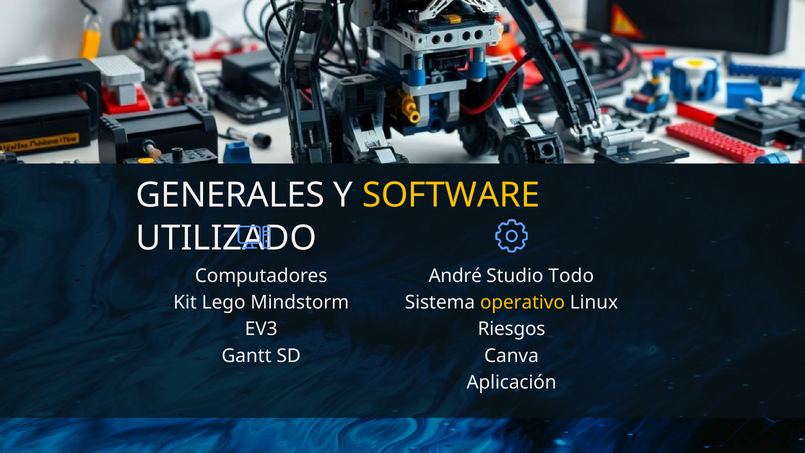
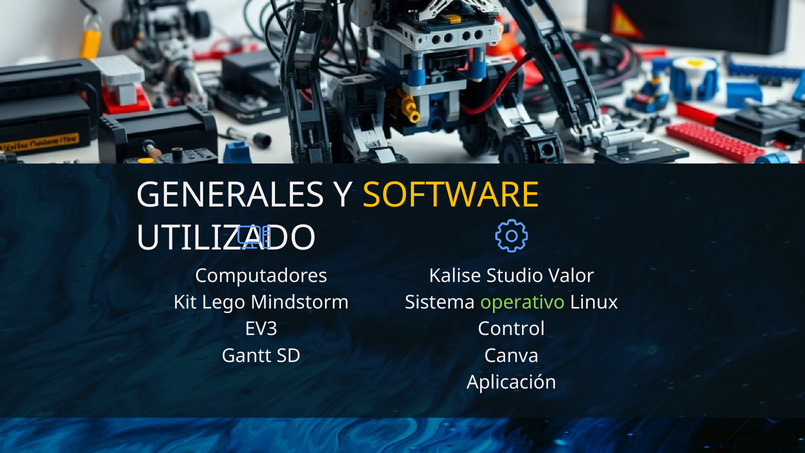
André: André -> Kalise (455, 276)
Todo: Todo -> Valor (571, 276)
operativo colour: yellow -> light green (522, 302)
Riesgos: Riesgos -> Control (511, 329)
